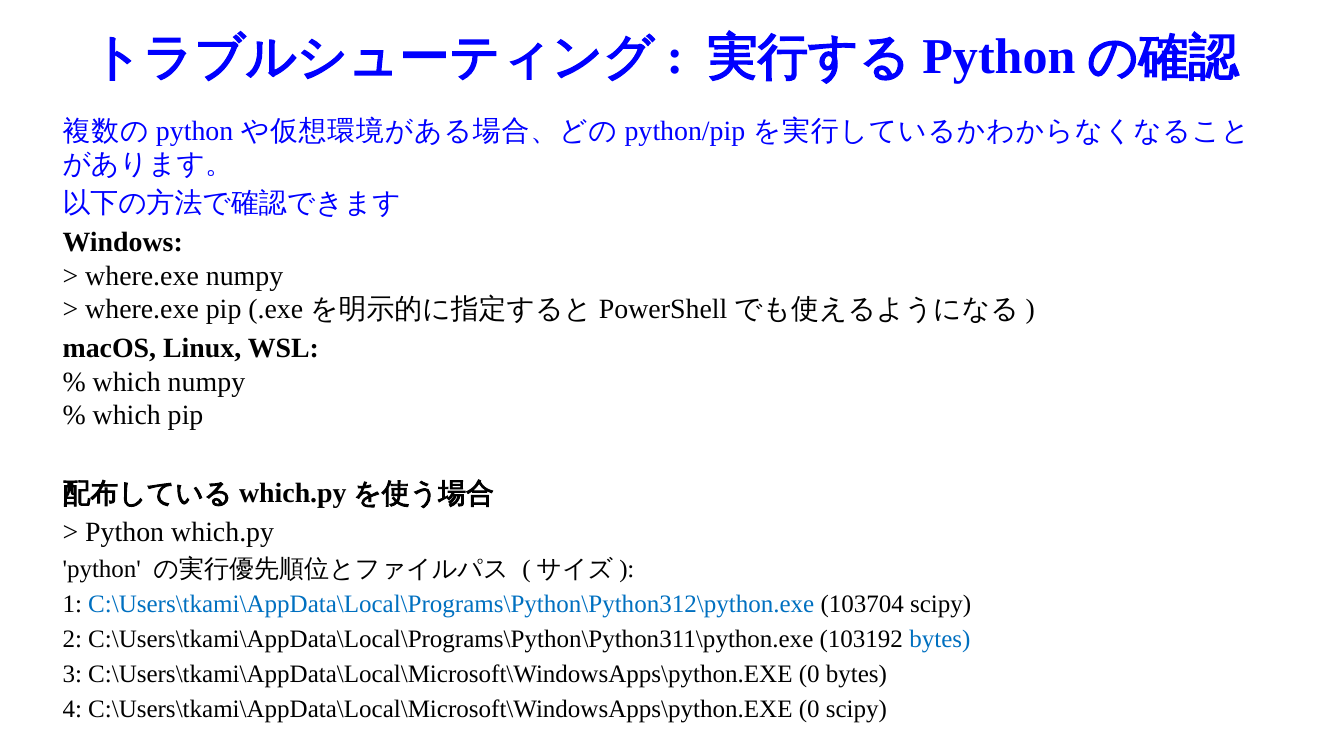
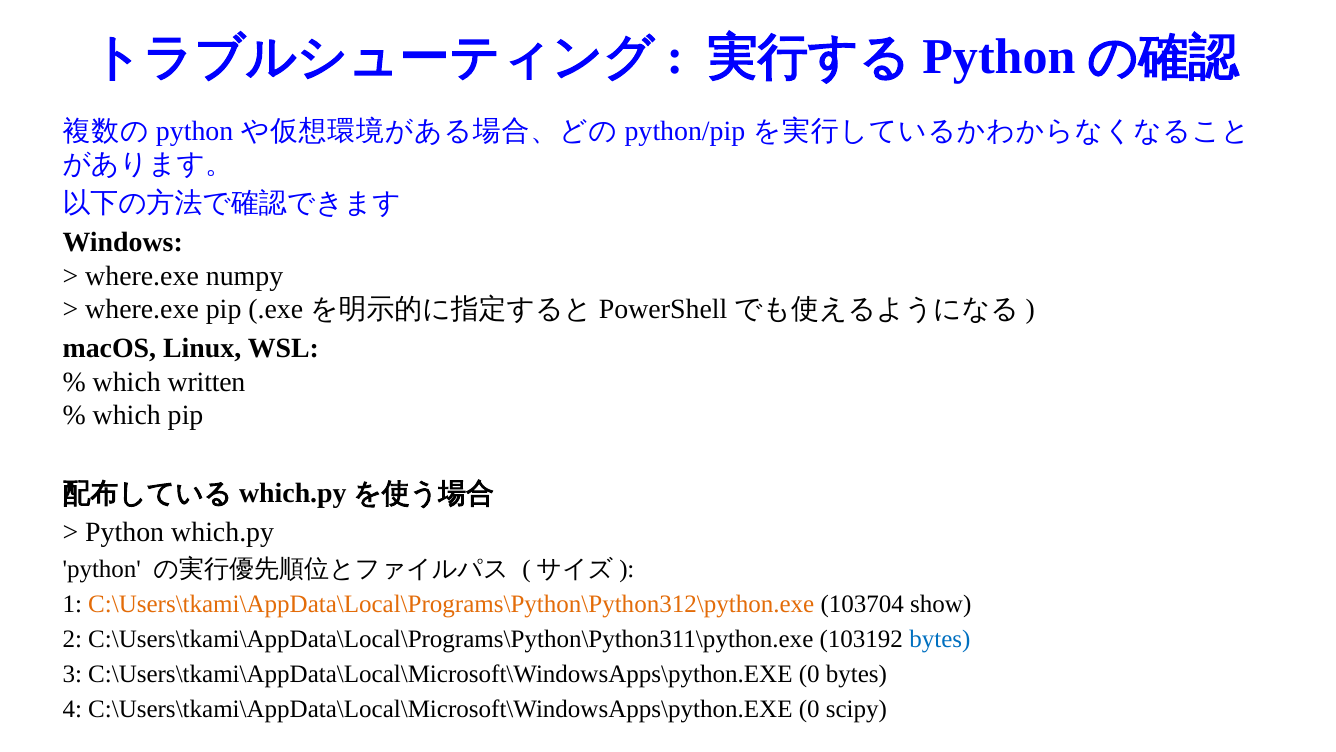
which numpy: numpy -> written (207, 382)
C:\Users\tkami\AppData\Local\Programs\Python\Python312\python.exe colour: blue -> orange (451, 604)
103704 scipy: scipy -> show (941, 604)
